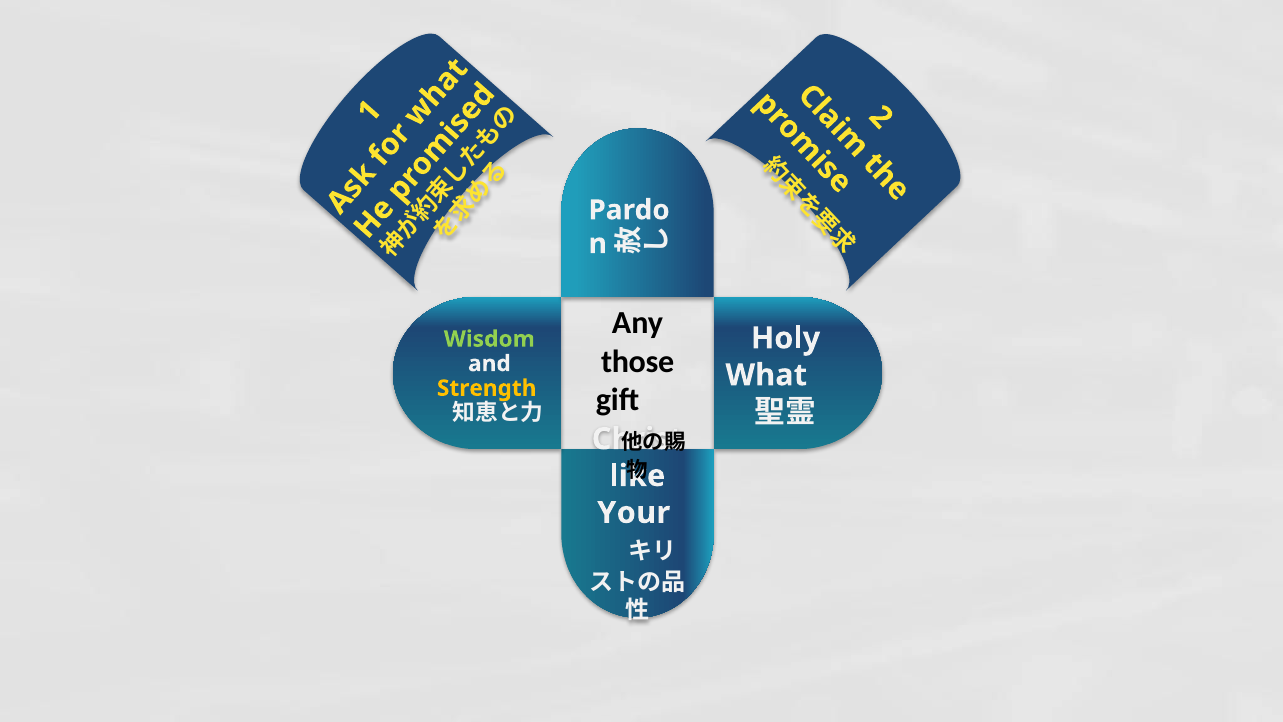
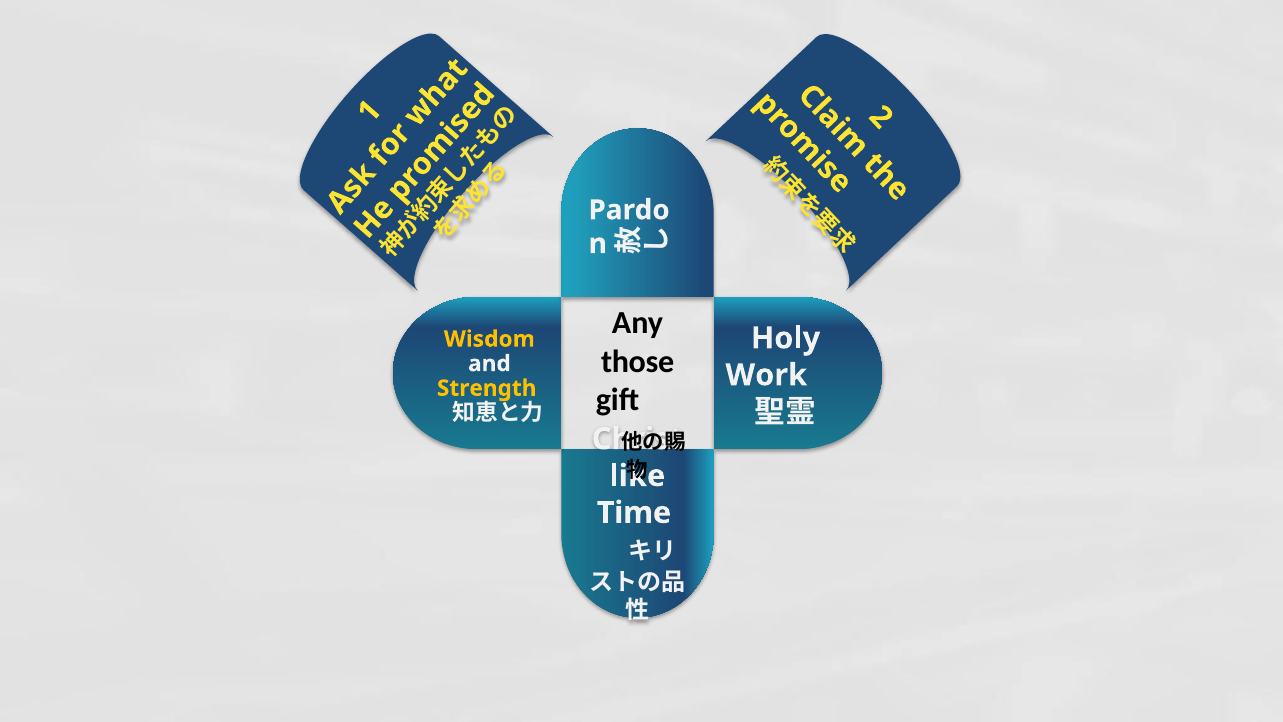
Wisdom colour: light green -> yellow (489, 339)
What: What -> Work (766, 375)
Your: Your -> Time (634, 513)
